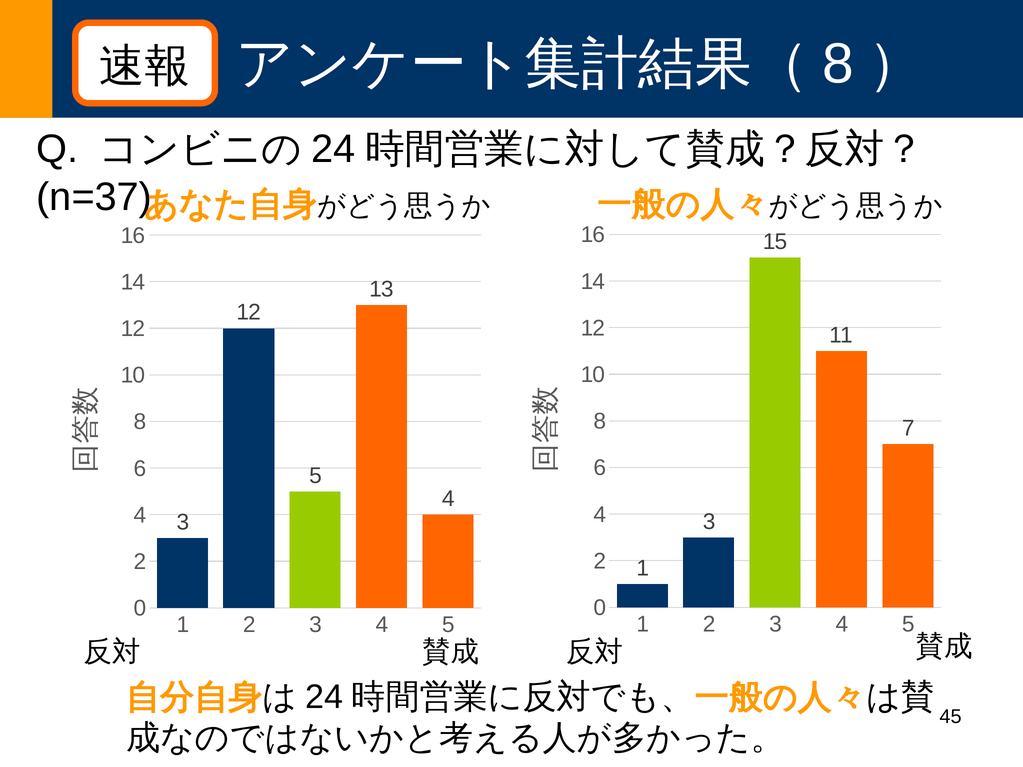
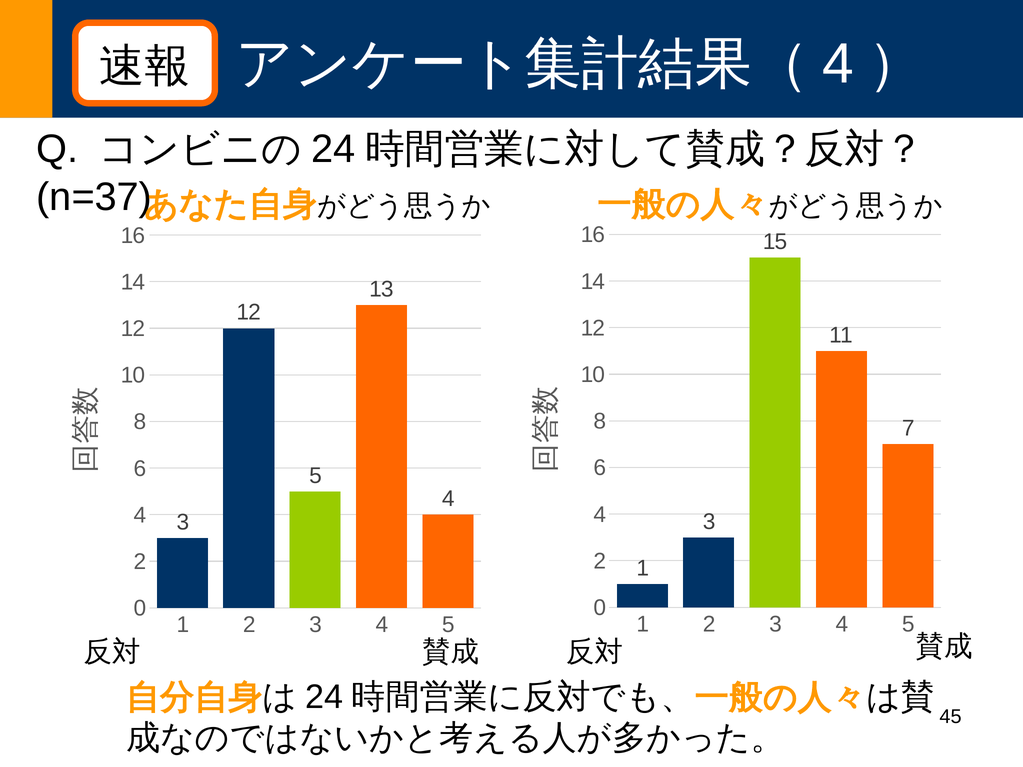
8: 8 -> 4 (838, 64)
